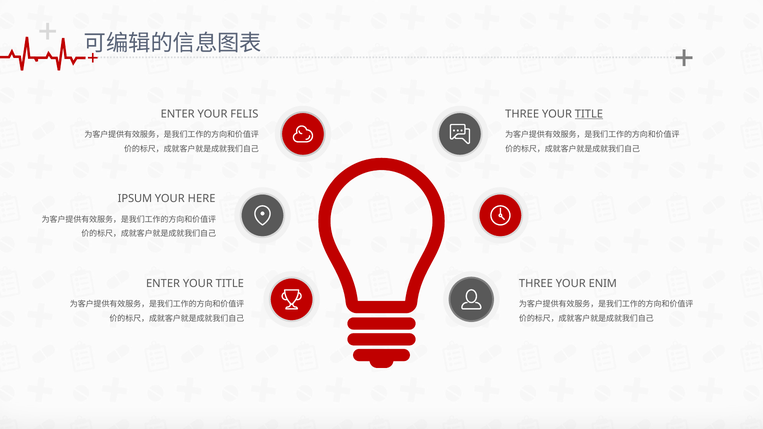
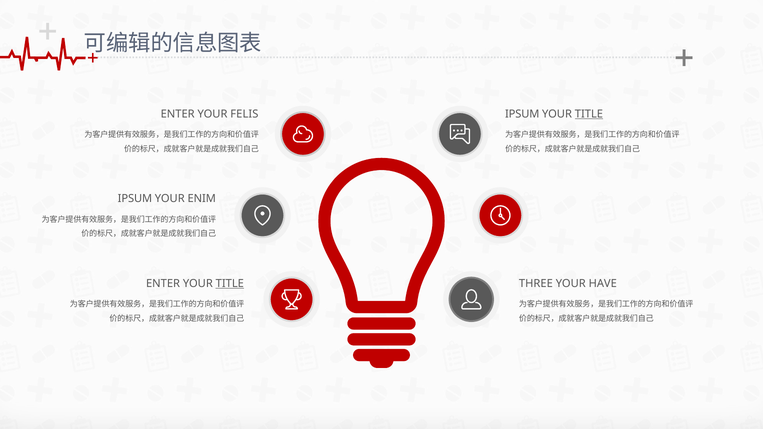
THREE: THREE -> IPSUM (522, 114)
HERE: HERE -> ENIM (202, 199)
TITLE underline: none -> present (230, 284)
ENIM: ENIM -> HAVE (603, 284)
